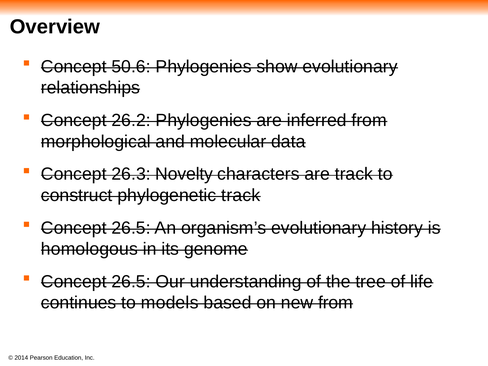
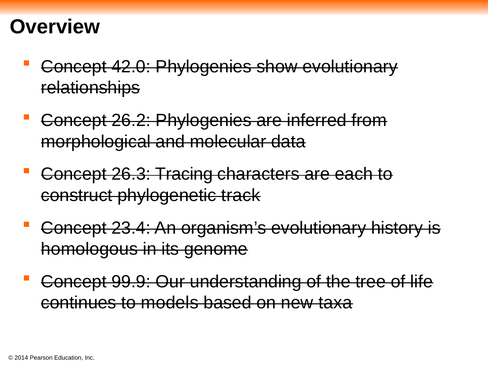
50.6: 50.6 -> 42.0 (131, 67)
Novelty: Novelty -> Tracing (184, 174)
are track: track -> each (354, 174)
26.5: 26.5 -> 23.4 (131, 228)
26.5: 26.5 -> 99.9 (131, 282)
new from: from -> taxa (335, 303)
